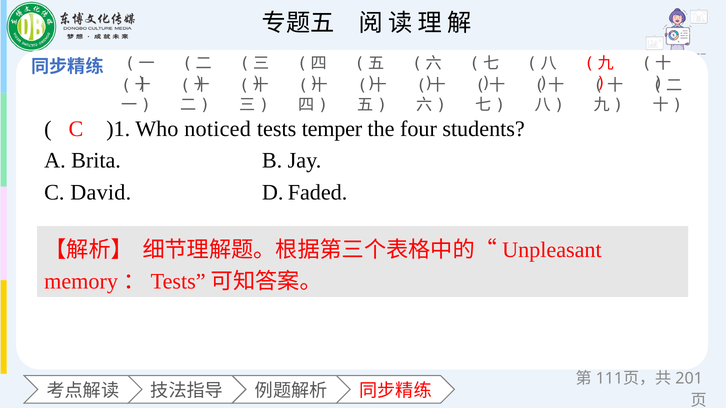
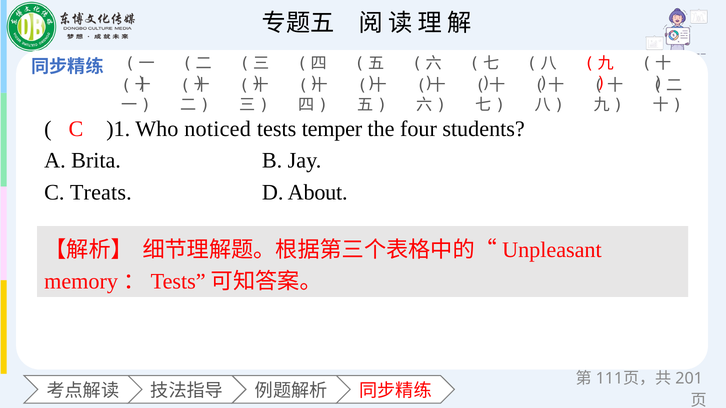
David: David -> Treats (101, 193)
Faded: Faded -> About (318, 193)
